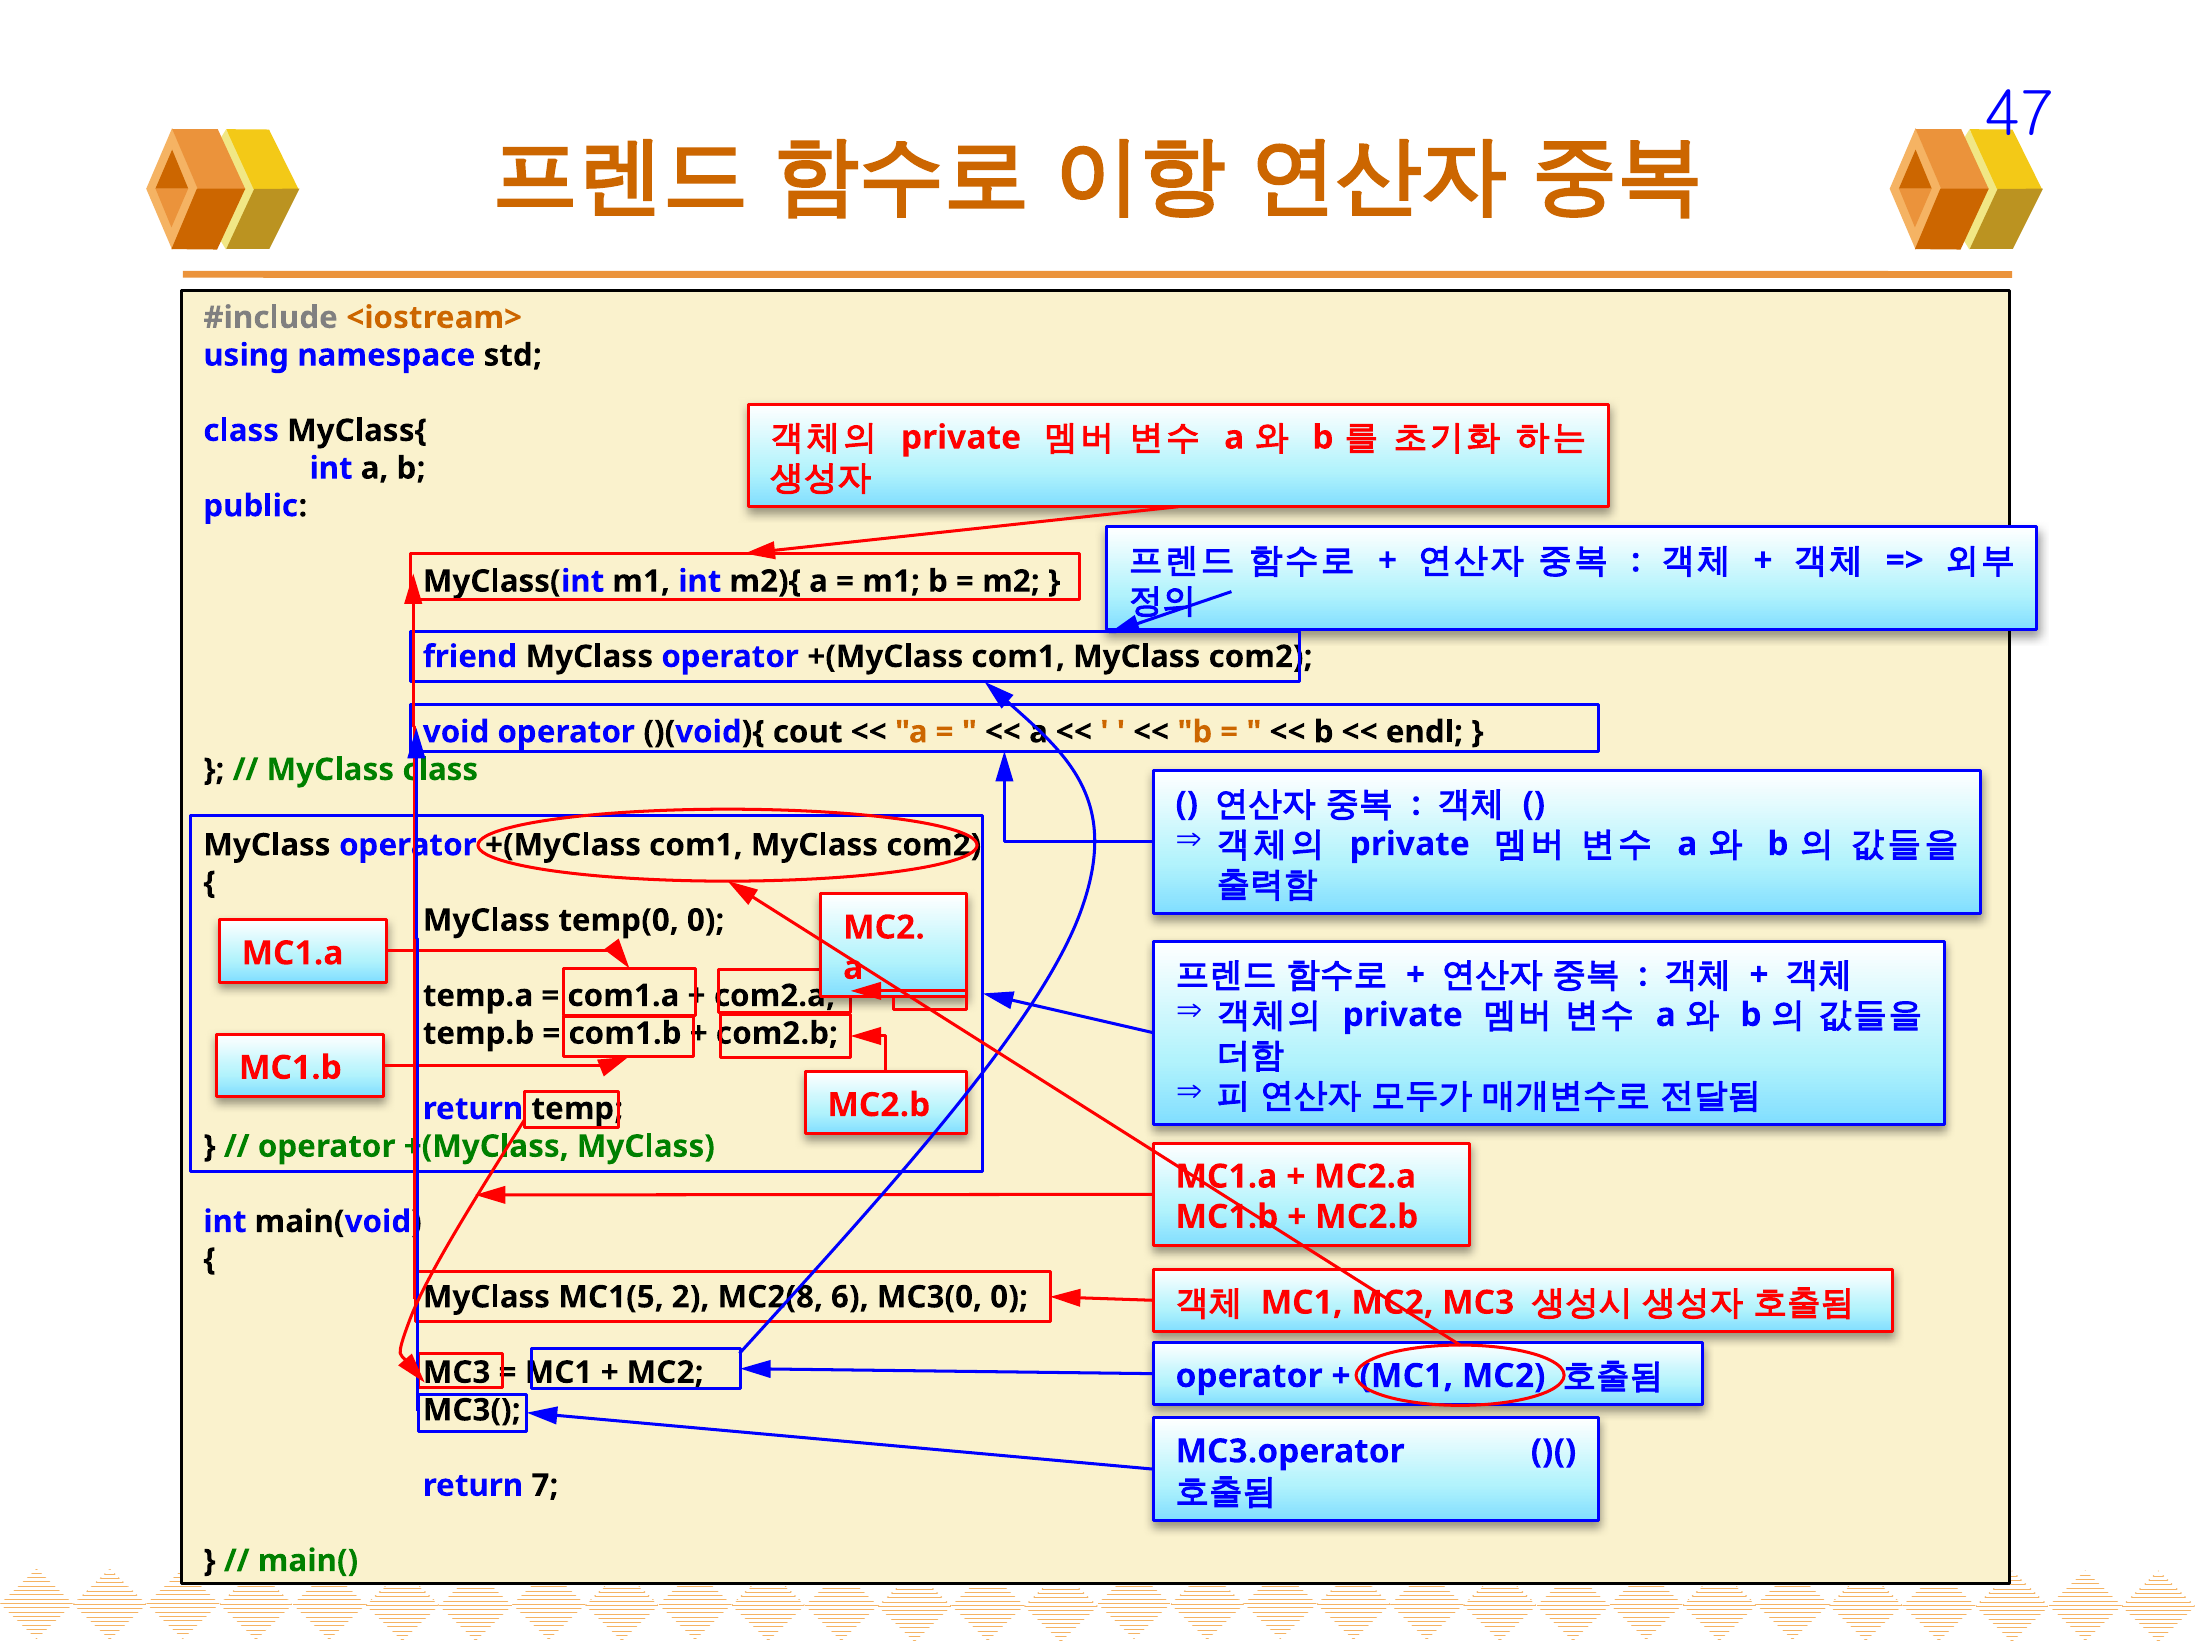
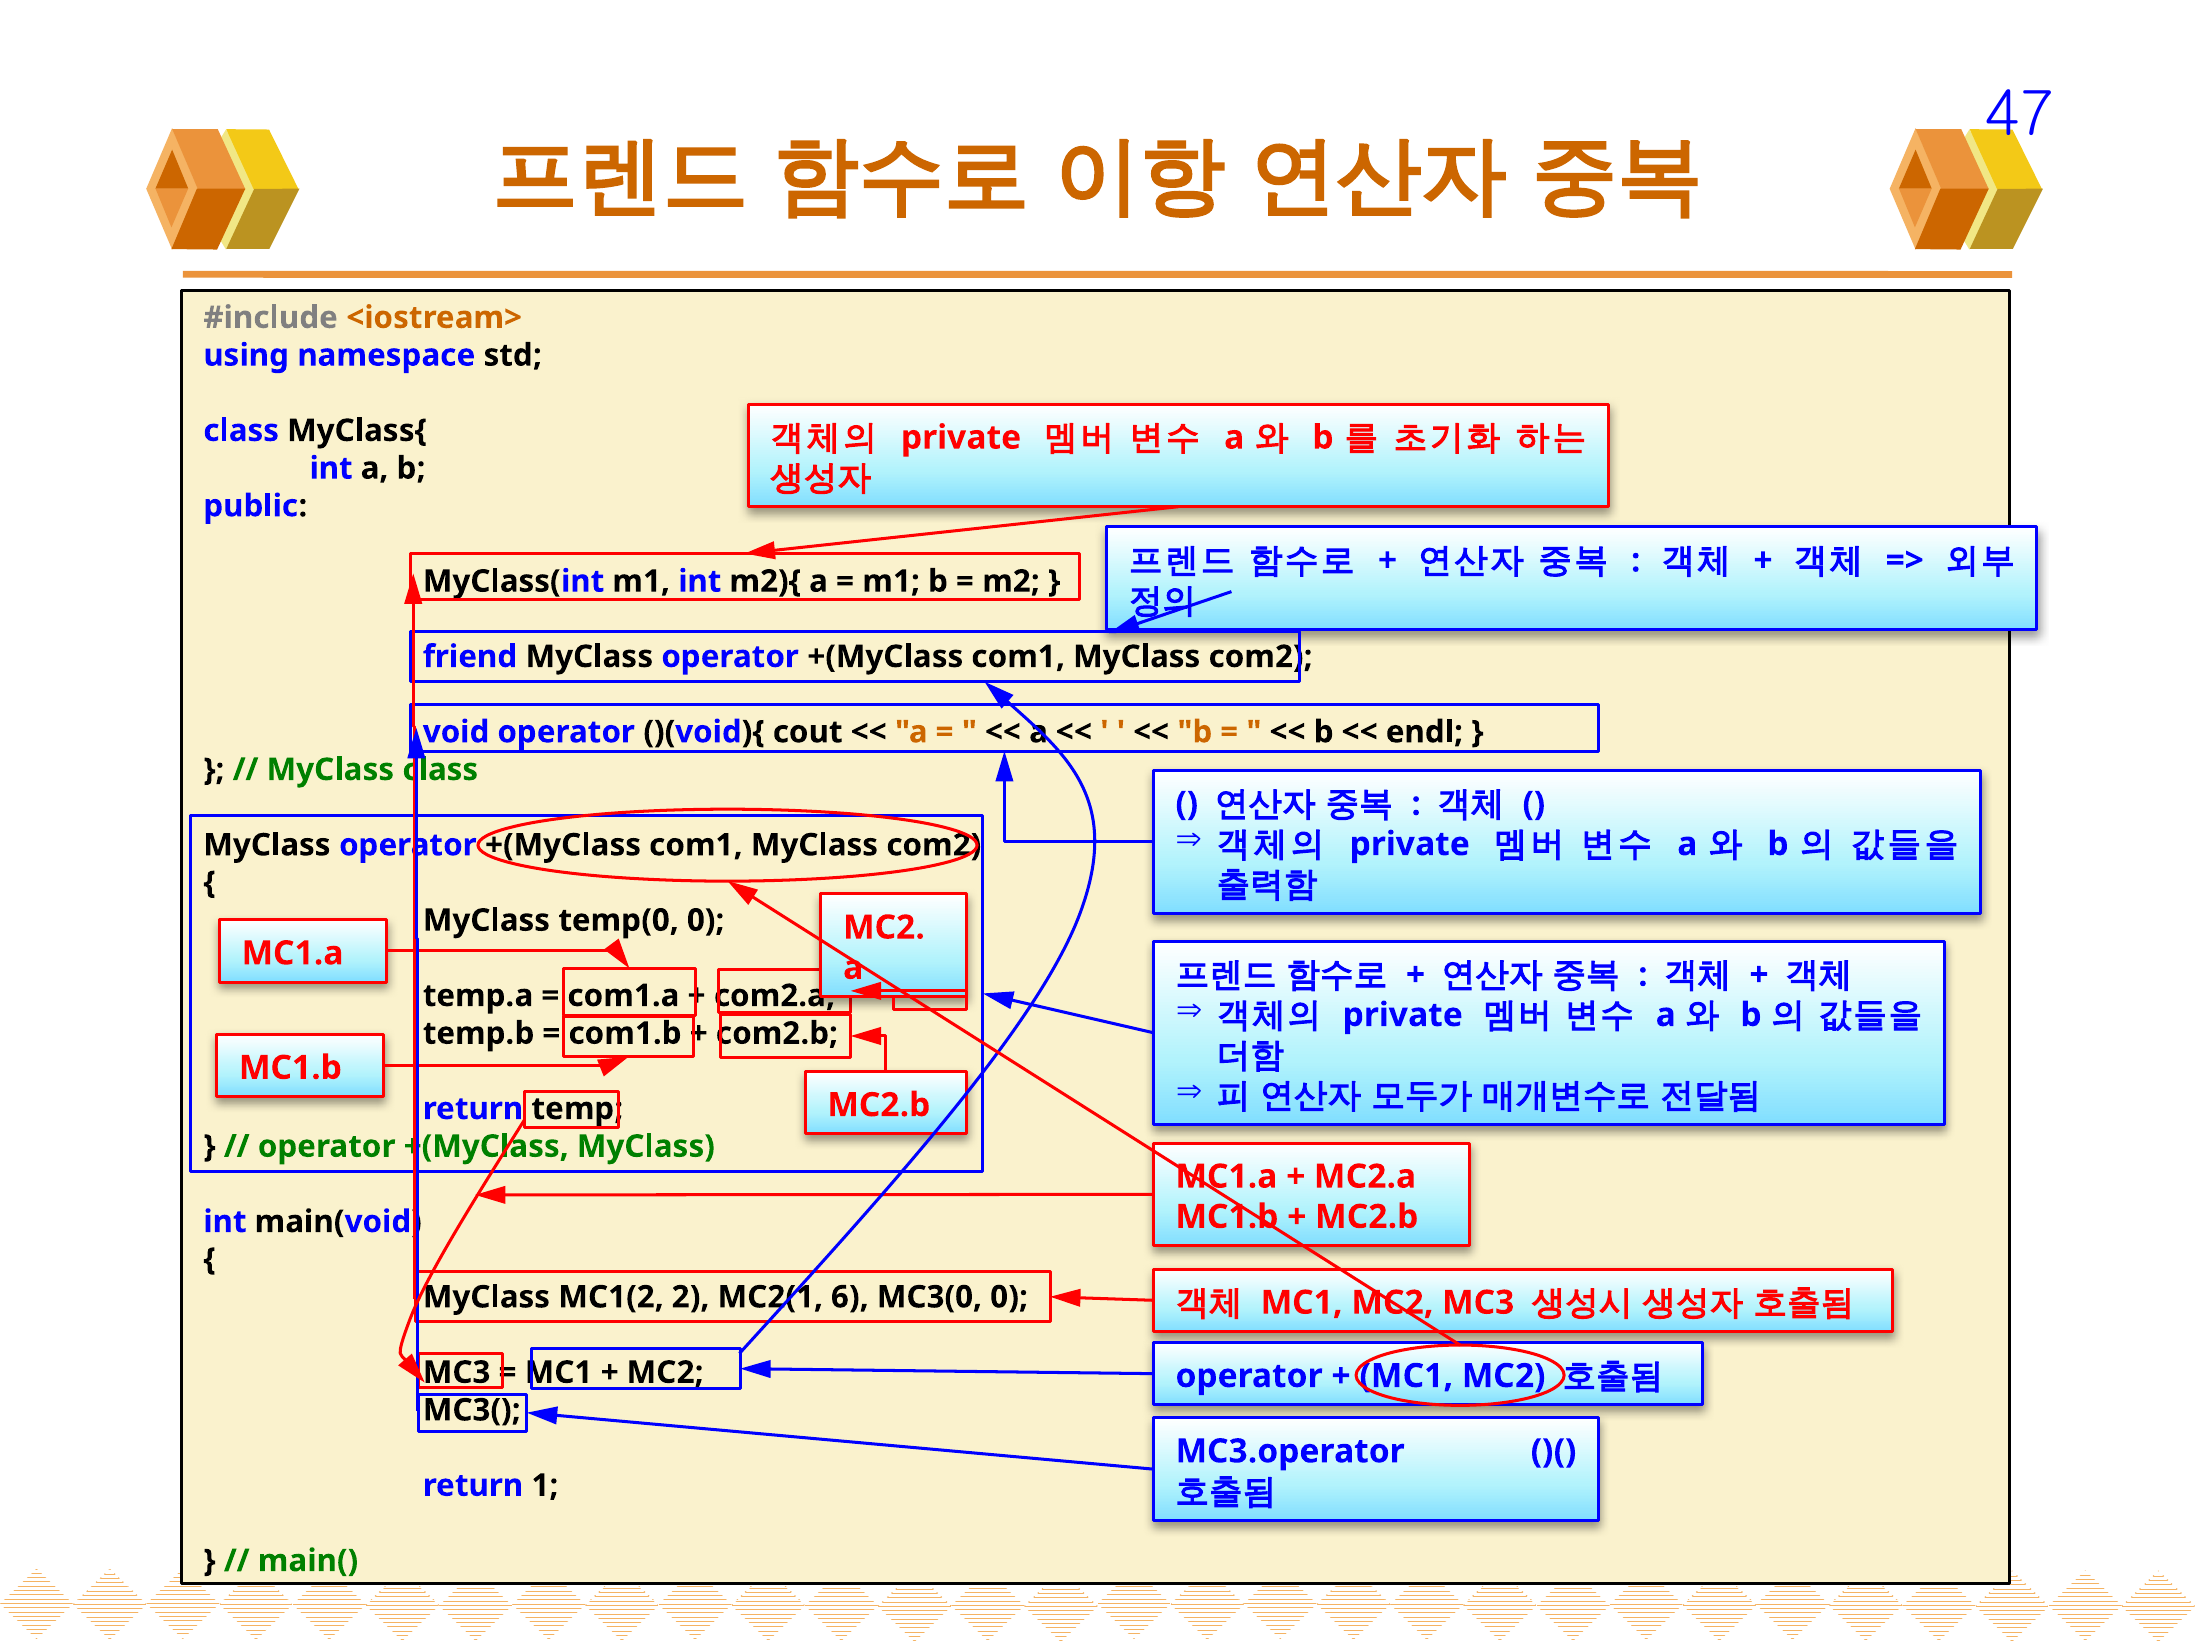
MC1(5: MC1(5 -> MC1(2 (611, 1297)
MC2(8: MC2(8 -> MC2(1 (770, 1297)
7: 7 -> 1 (545, 1486)
